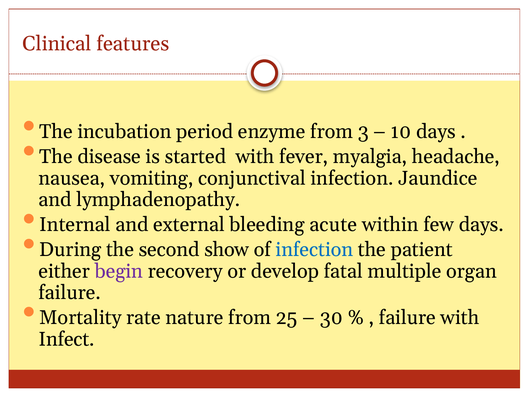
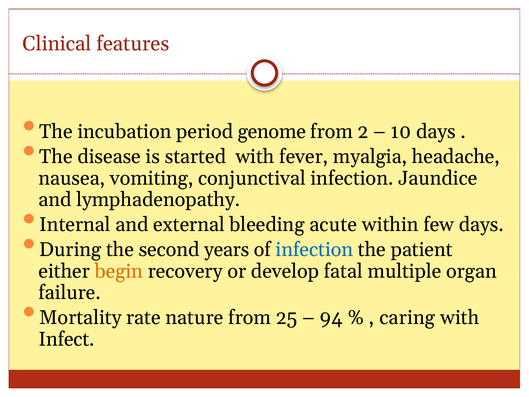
enzyme: enzyme -> genome (272, 132)
3: 3 -> 2 (363, 132)
show: show -> years (227, 250)
begin colour: purple -> orange (119, 271)
30: 30 -> 94 (331, 317)
failure: failure -> caring (407, 317)
